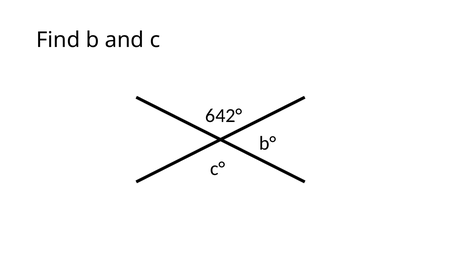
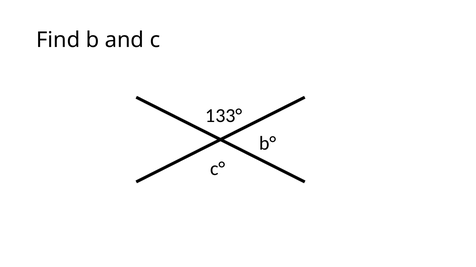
642°: 642° -> 133° (224, 116)
